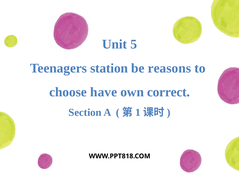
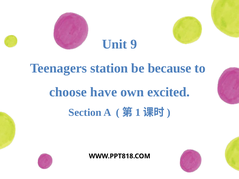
5: 5 -> 9 (134, 44)
reasons: reasons -> because (169, 68)
correct: correct -> excited (168, 92)
